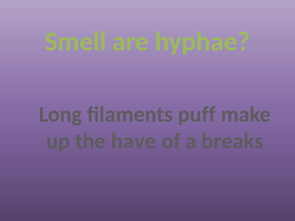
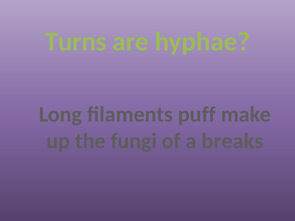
Smell: Smell -> Turns (76, 42)
have: have -> fungi (134, 141)
